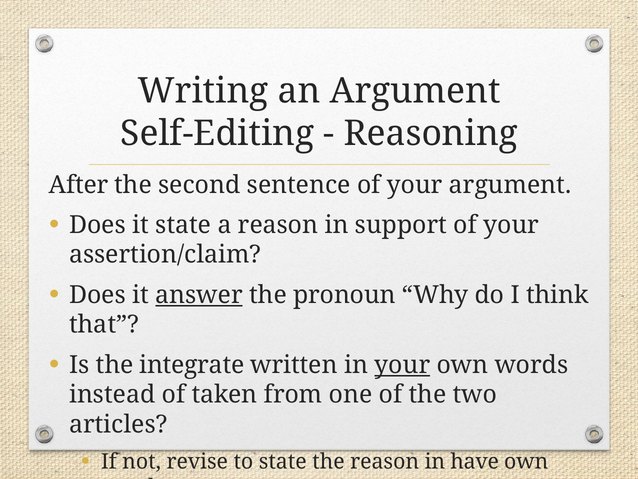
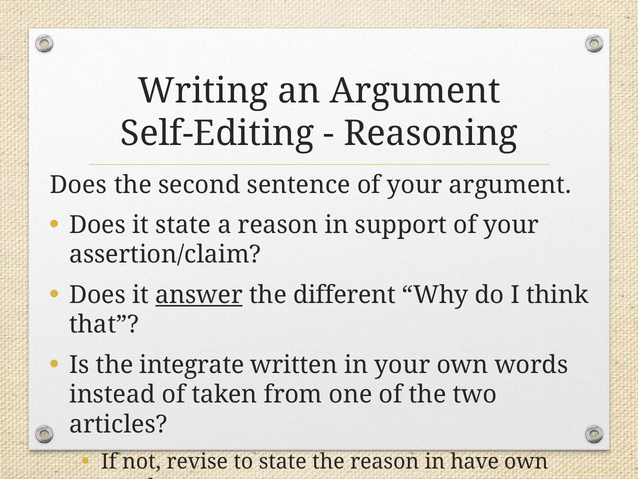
After: After -> Does (78, 185)
pronoun: pronoun -> different (344, 295)
your underline: present -> none (402, 364)
